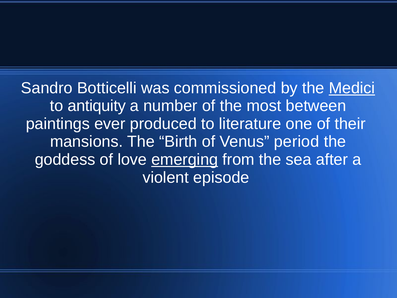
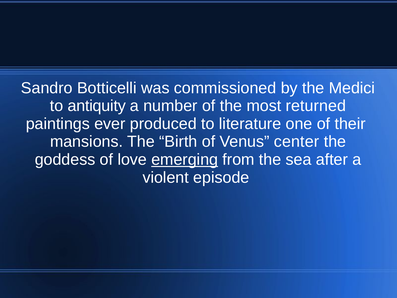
Medici underline: present -> none (352, 88)
between: between -> returned (316, 106)
period: period -> center (297, 142)
